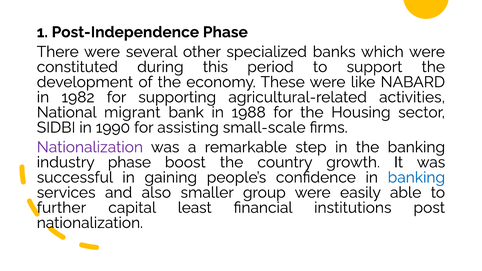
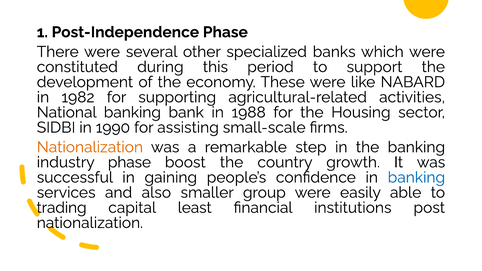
National migrant: migrant -> banking (132, 112)
Nationalization colour: purple -> orange (90, 147)
further: further -> trading (62, 208)
